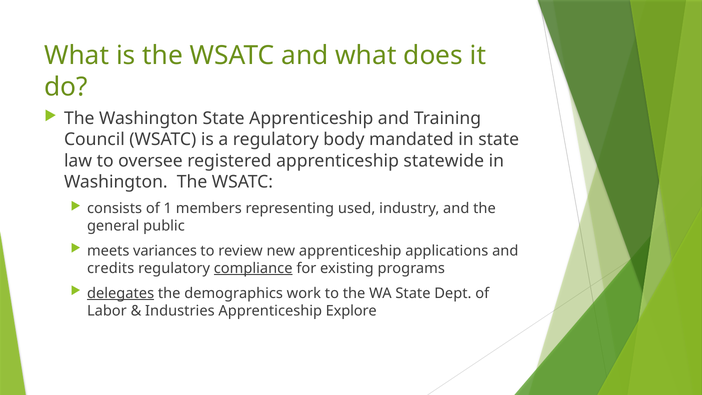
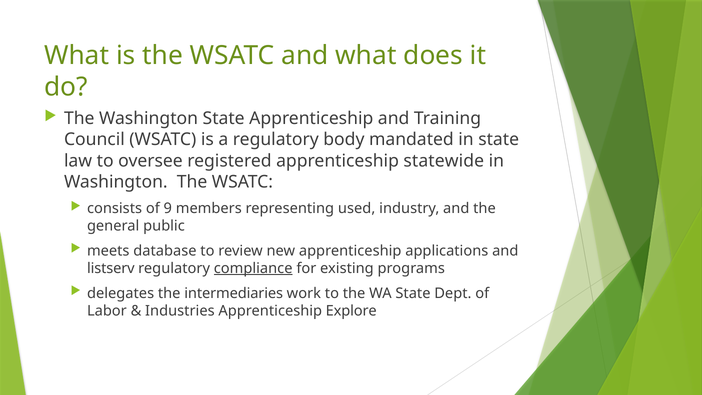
1: 1 -> 9 (168, 208)
variances: variances -> database (165, 251)
credits: credits -> listserv (111, 268)
delegates underline: present -> none (121, 293)
demographics: demographics -> intermediaries (234, 293)
